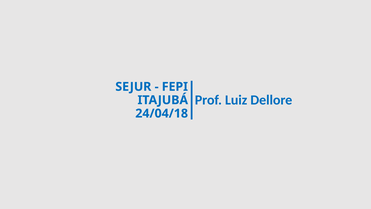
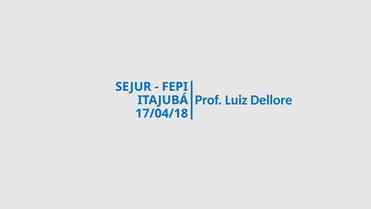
24/04/18: 24/04/18 -> 17/04/18 (162, 113)
